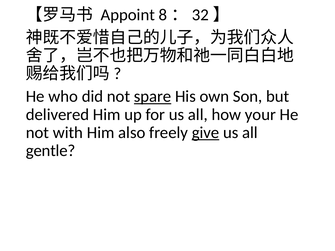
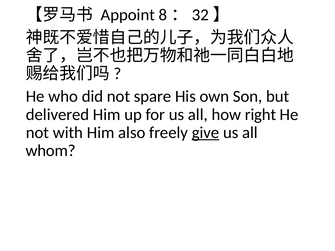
spare underline: present -> none (153, 97)
your: your -> right (260, 115)
gentle: gentle -> whom (51, 151)
